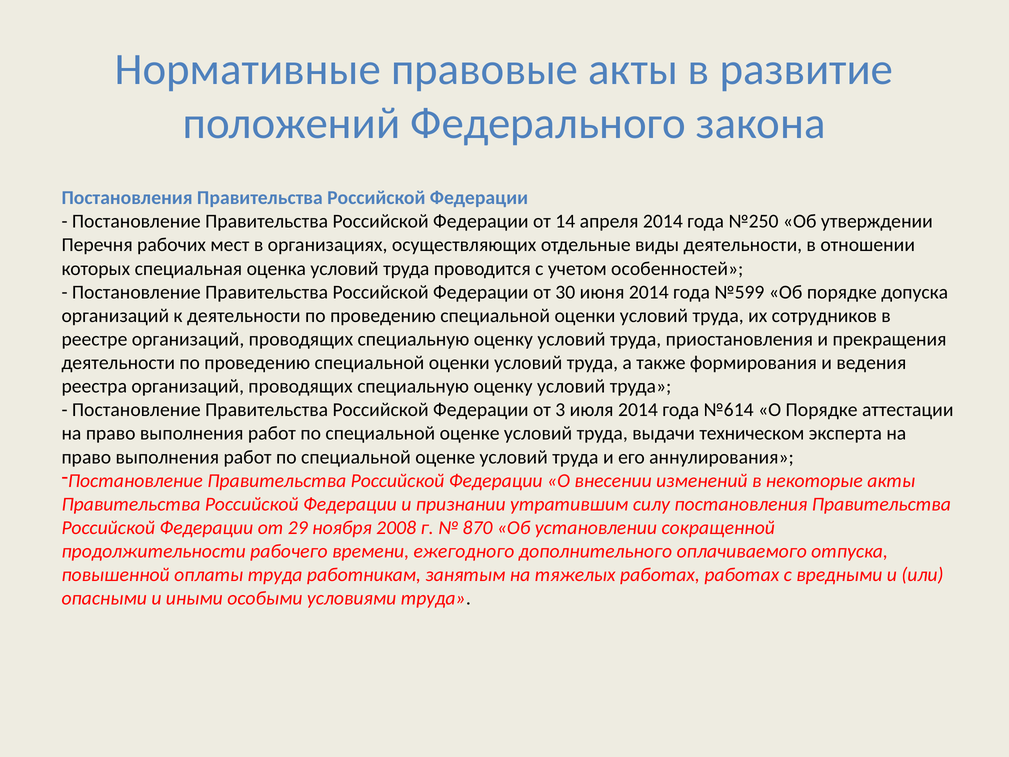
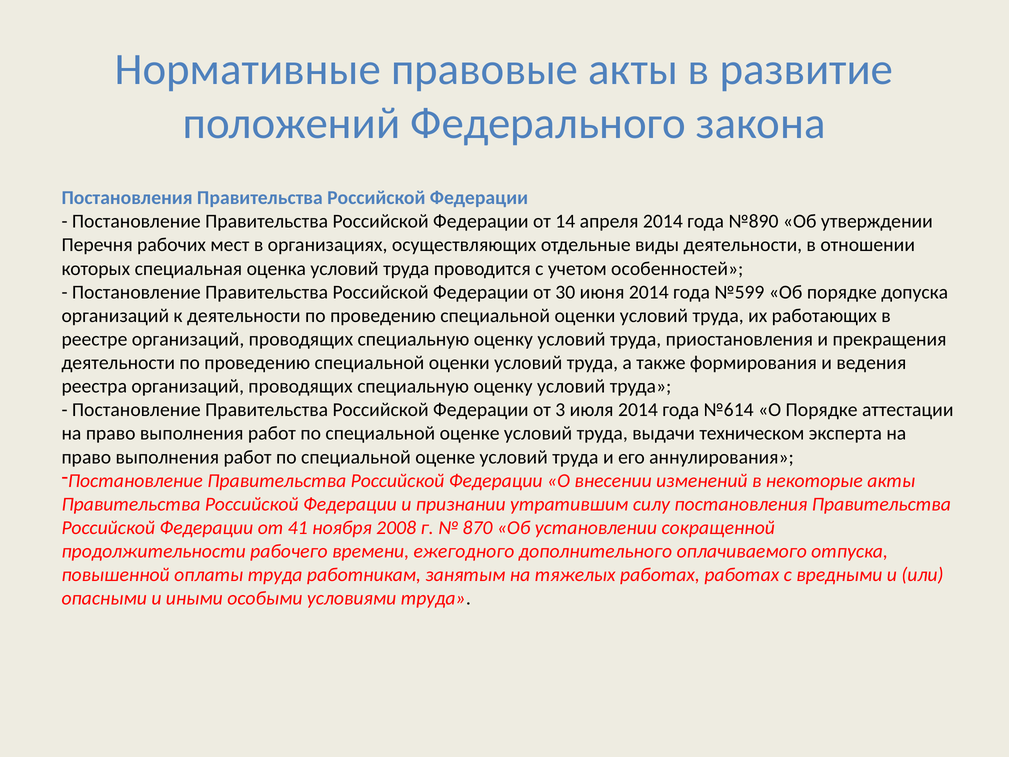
№250: №250 -> №890 (753, 221)
сотрудников: сотрудников -> работающих (824, 316)
29: 29 -> 41 (298, 528)
